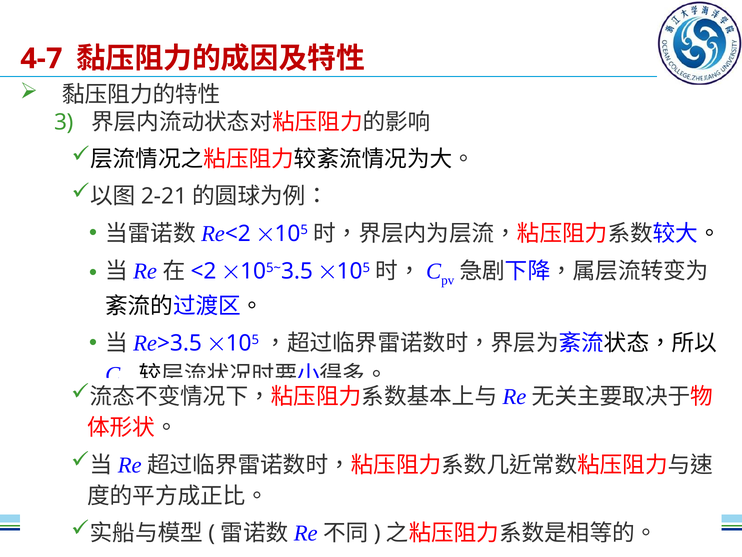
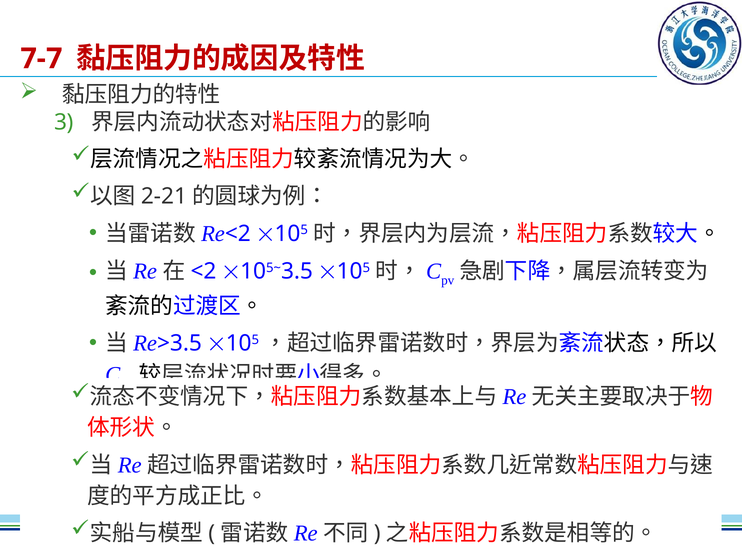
4-7: 4-7 -> 7-7 (41, 59)
